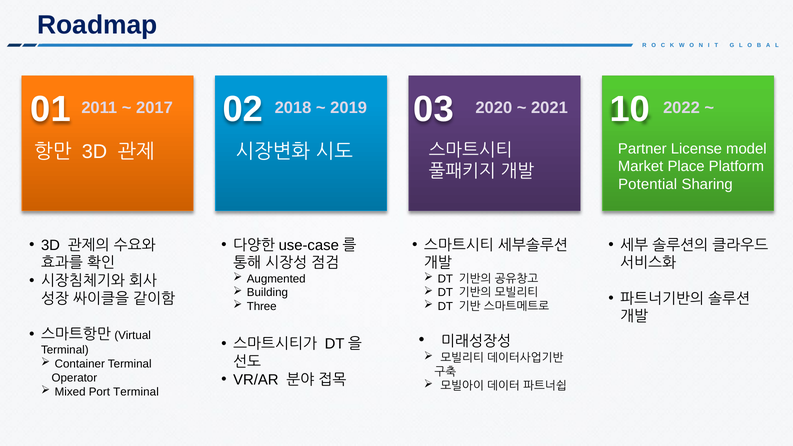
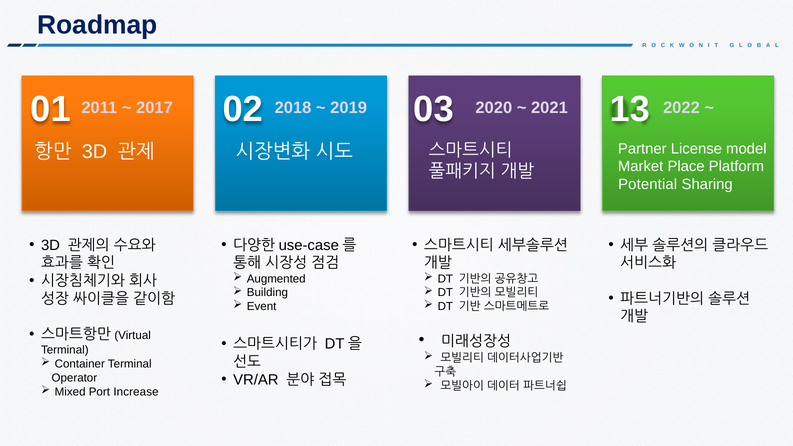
10: 10 -> 13 (630, 109)
Three: Three -> Event (262, 307)
Port Terminal: Terminal -> Increase (136, 392)
